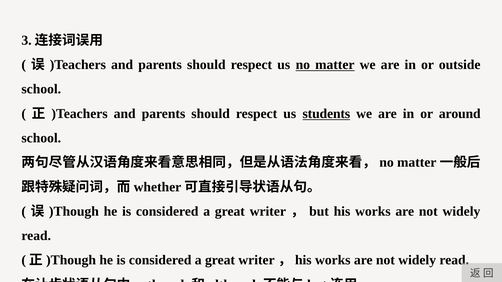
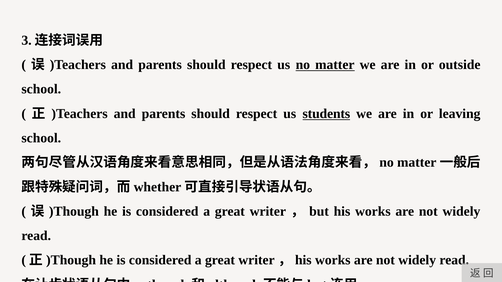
around: around -> leaving (460, 114)
